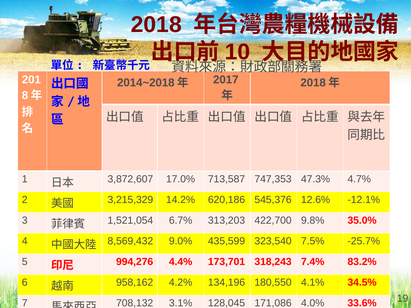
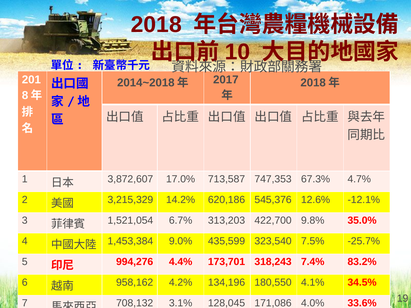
47.3%: 47.3% -> 67.3% (316, 179)
8,569,432: 8,569,432 -> 1,453,384 (130, 241)
